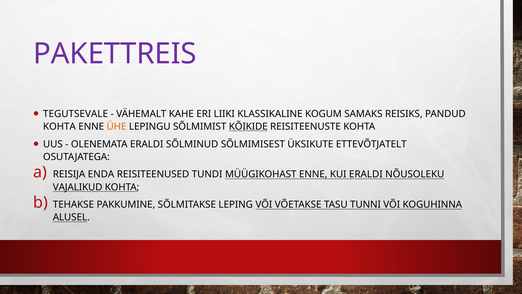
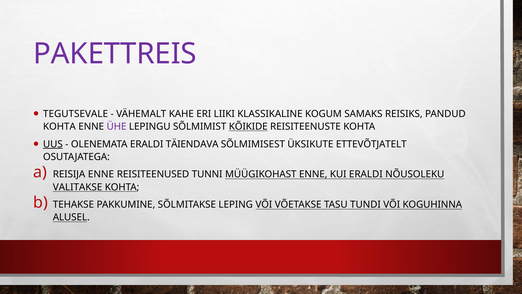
ÜHE colour: orange -> purple (117, 126)
UUS underline: none -> present (53, 144)
SÕLMINUD: SÕLMINUD -> TÄIENDAVA (192, 144)
REISIJA ENDA: ENDA -> ENNE (101, 174)
TUNDI: TUNDI -> TUNNI (207, 174)
VAJALIKUD: VAJALIKUD -> VALITAKSE (78, 187)
TUNNI: TUNNI -> TUNDI (365, 204)
